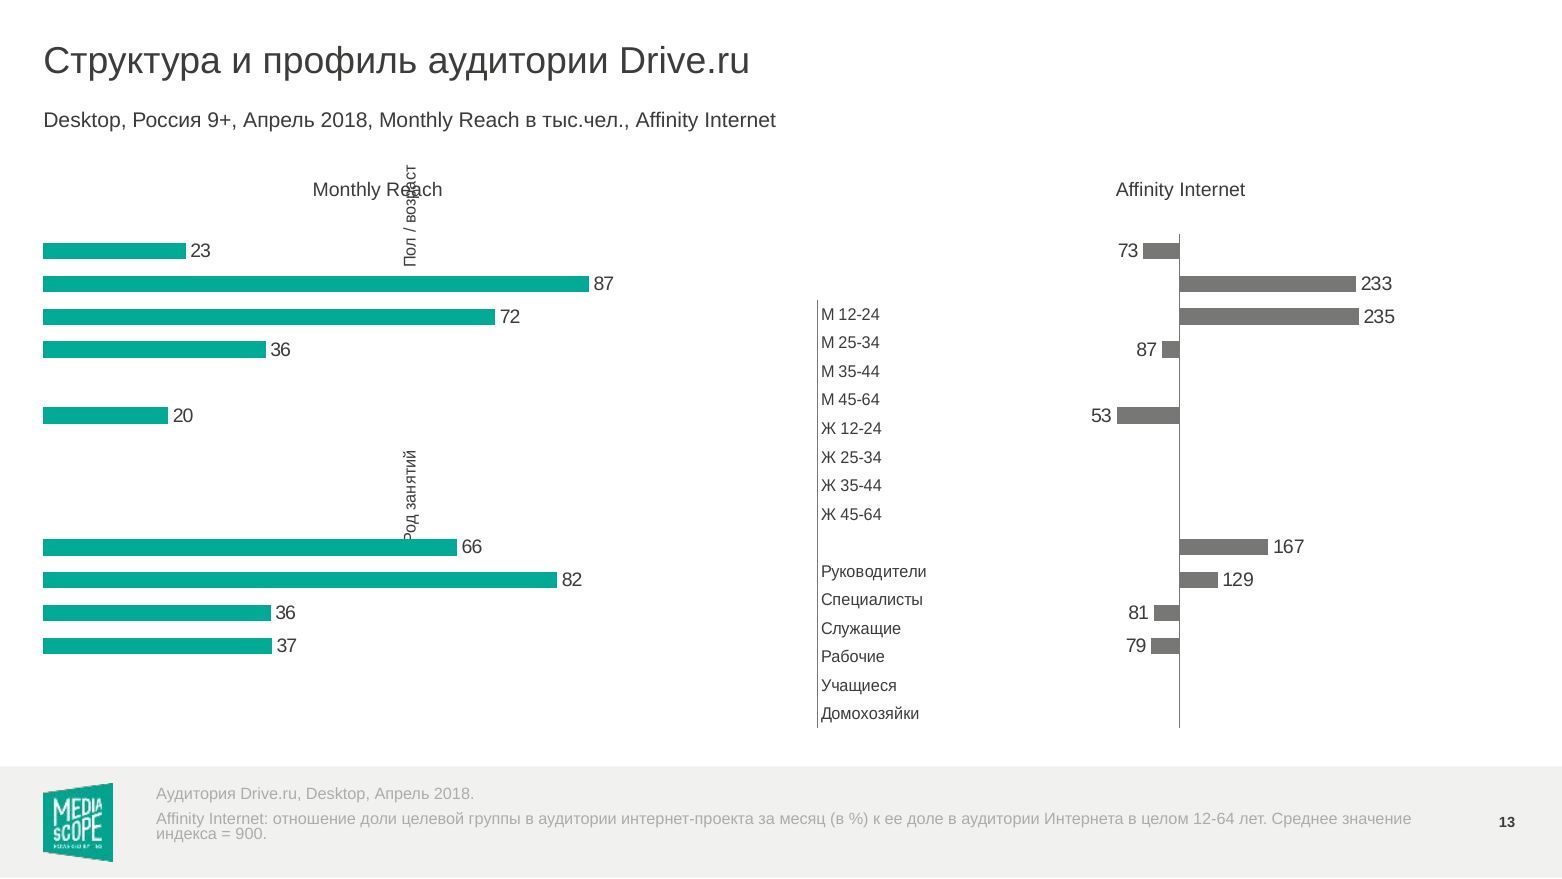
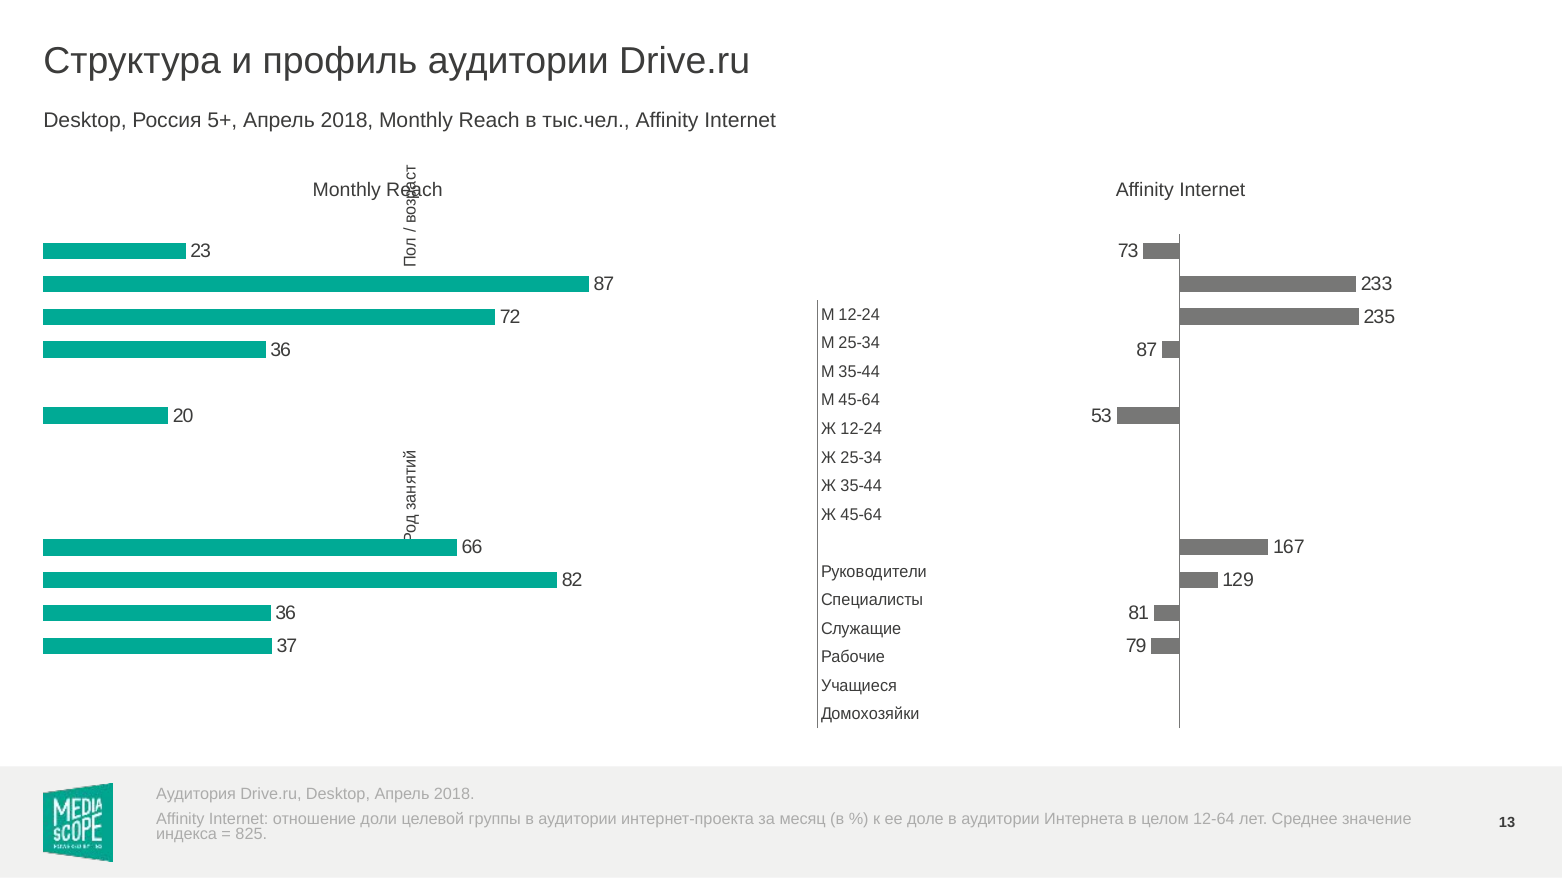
9+: 9+ -> 5+ (222, 121)
900: 900 -> 825 (251, 834)
